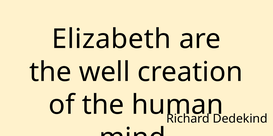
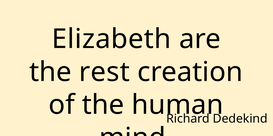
well: well -> rest (104, 72)
